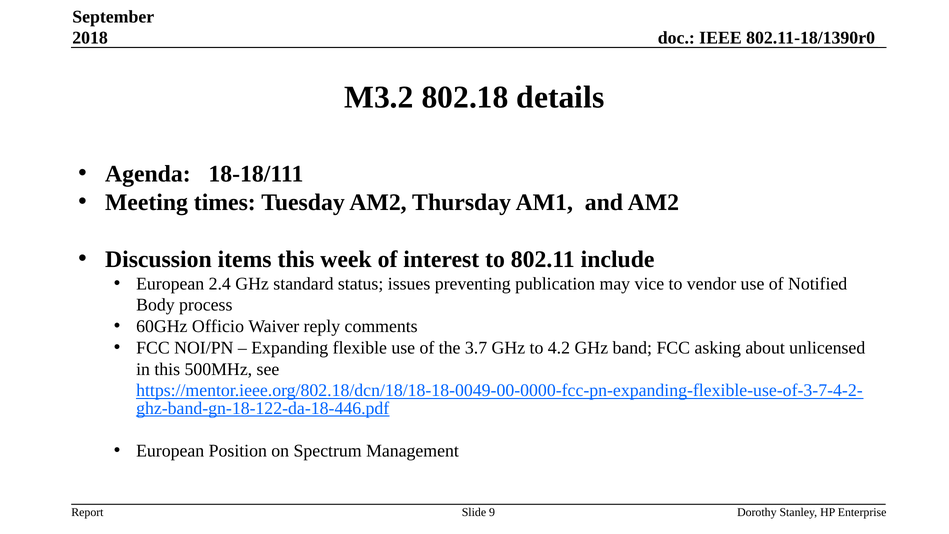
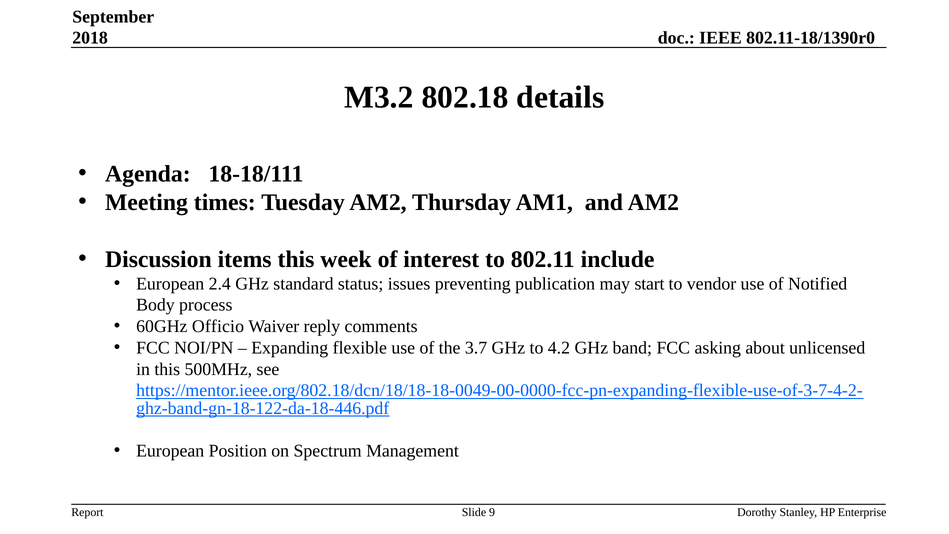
vice: vice -> start (649, 284)
